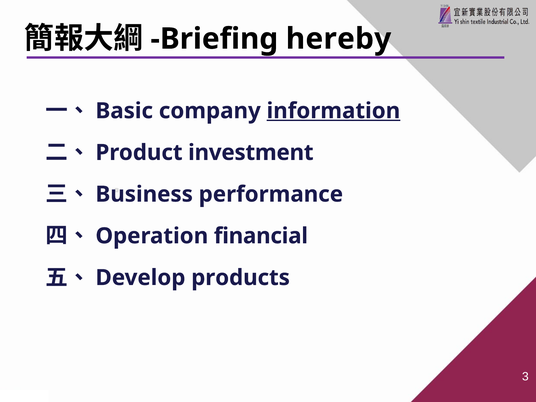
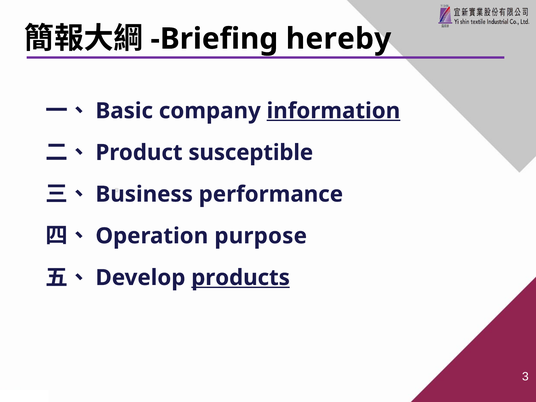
investment: investment -> susceptible (251, 153)
financial: financial -> purpose (261, 236)
products underline: none -> present (241, 278)
